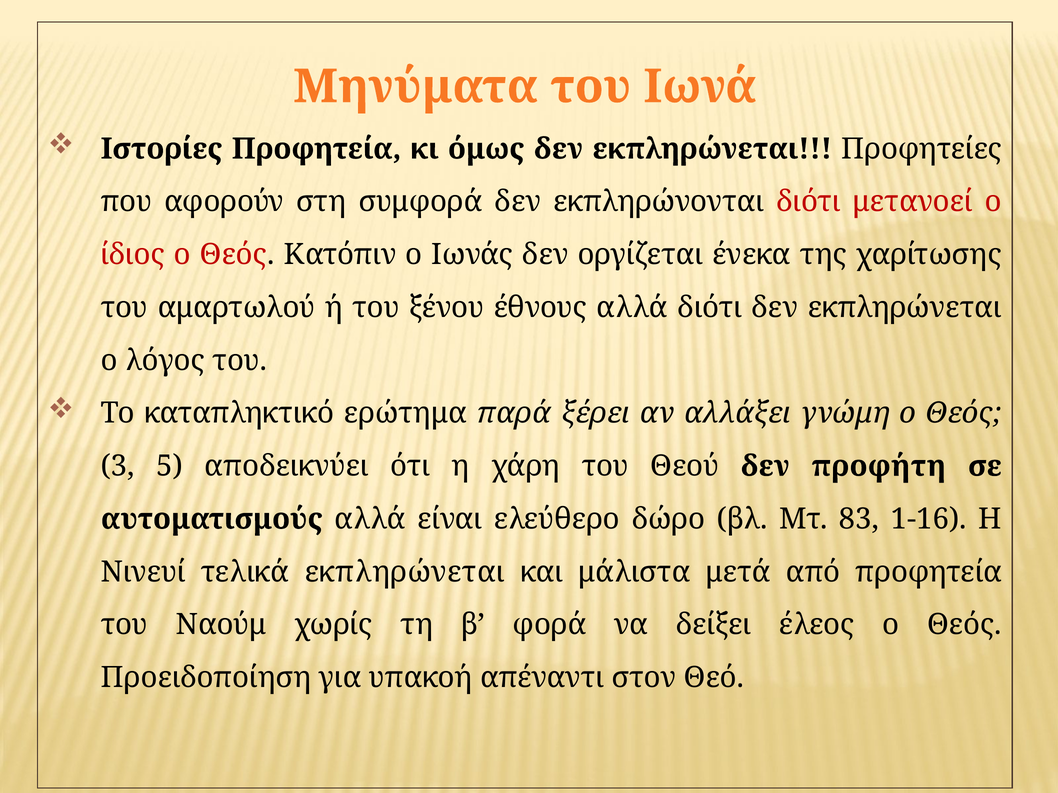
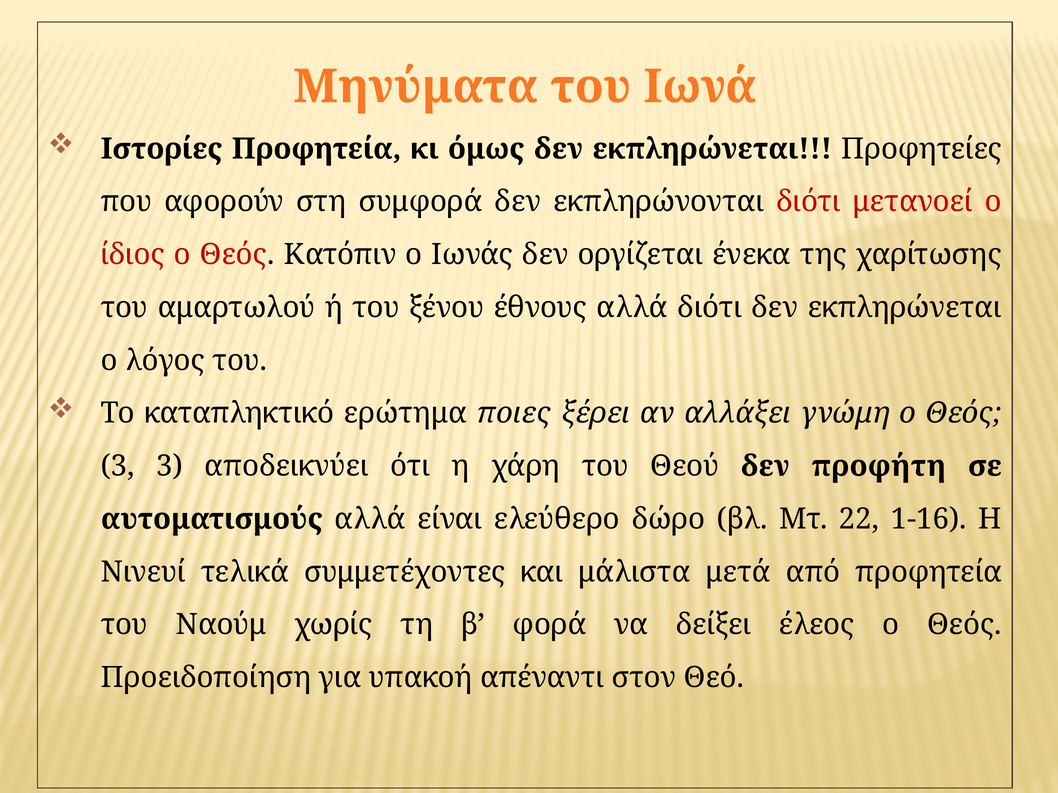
παρά: παρά -> ποιες (514, 413)
3 5: 5 -> 3 (170, 466)
83: 83 -> 22 (859, 519)
τελικά εκπληρώνεται: εκπληρώνεται -> συμμετέχοντες (405, 572)
